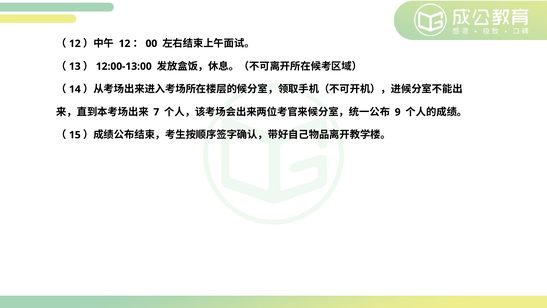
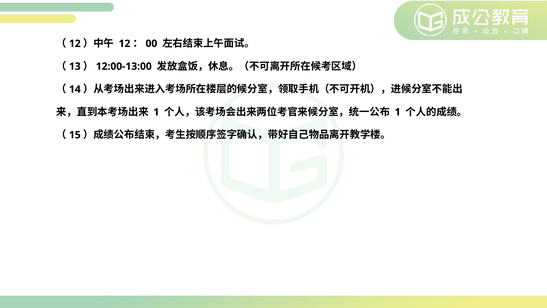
7: 7 -> 1 (156, 112)
9: 9 -> 1 (398, 112)
